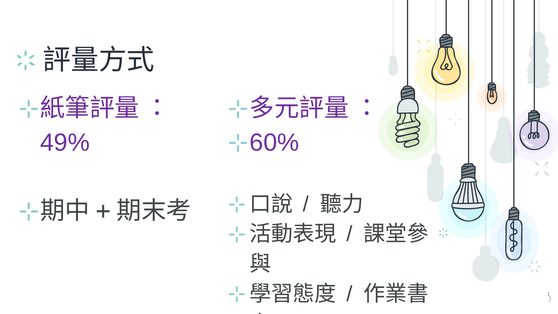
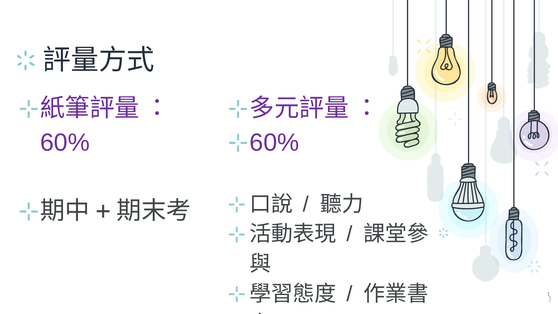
49%: 49% -> 60% (65, 143)
